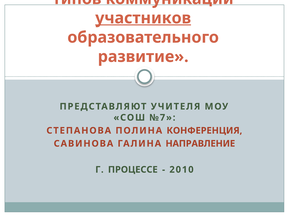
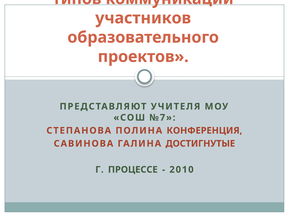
участников underline: present -> none (143, 18)
развитие: развитие -> проектов (143, 57)
НАПРАВЛЕНИЕ: НАПРАВЛЕНИЕ -> ДОСТИГНУТЫЕ (200, 143)
